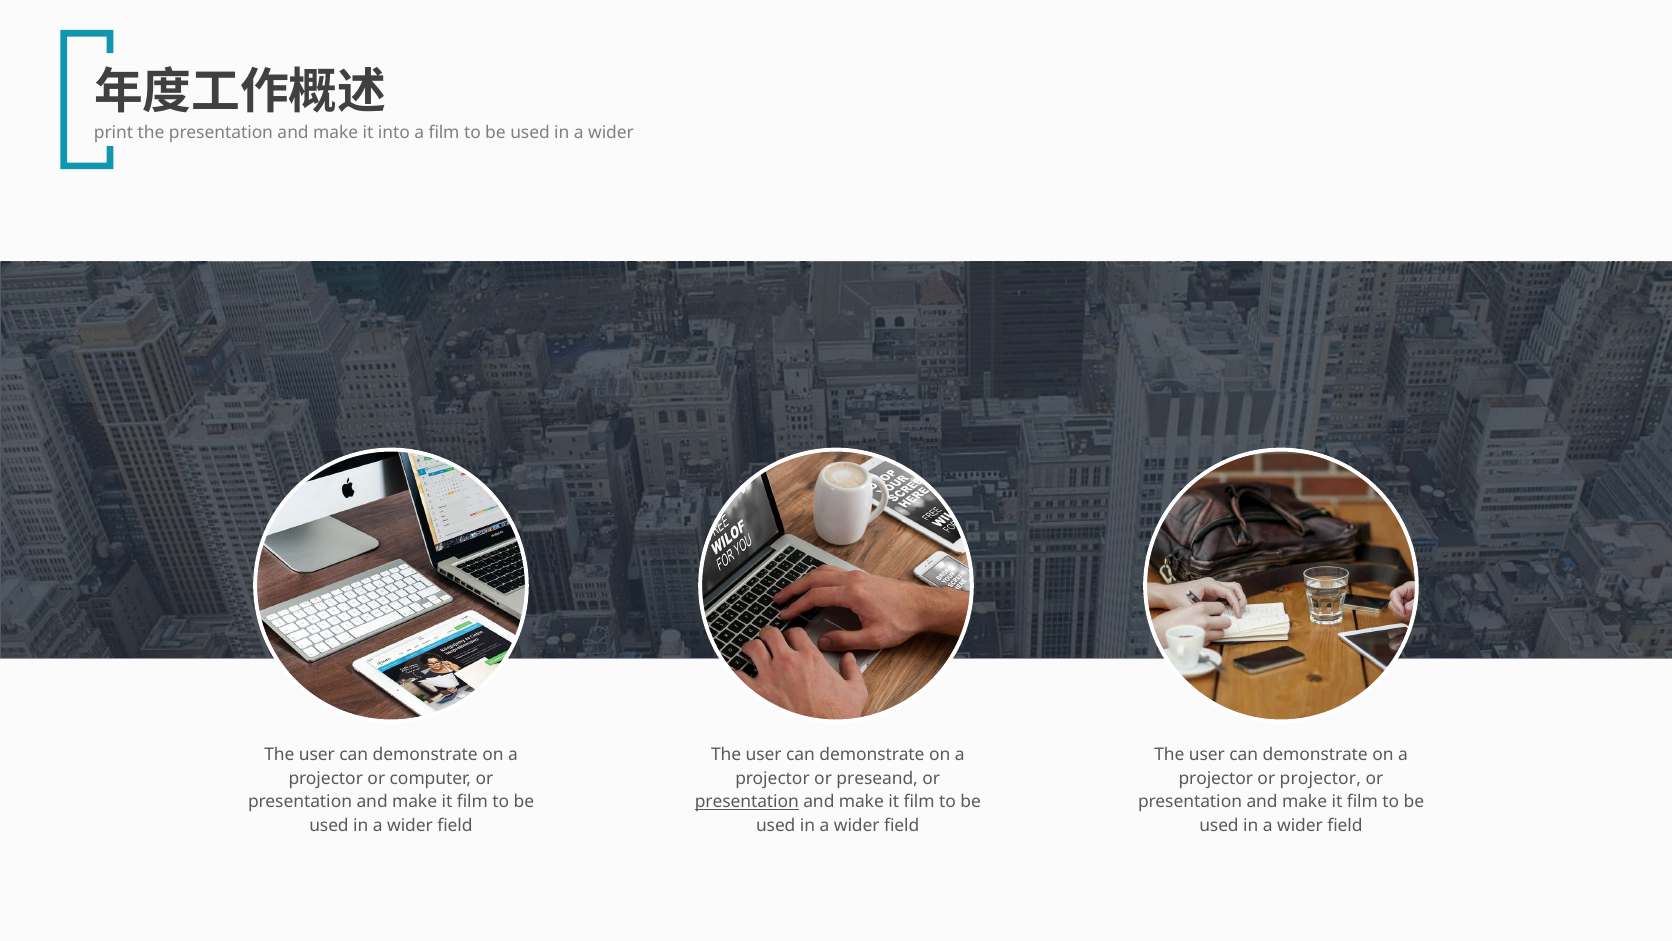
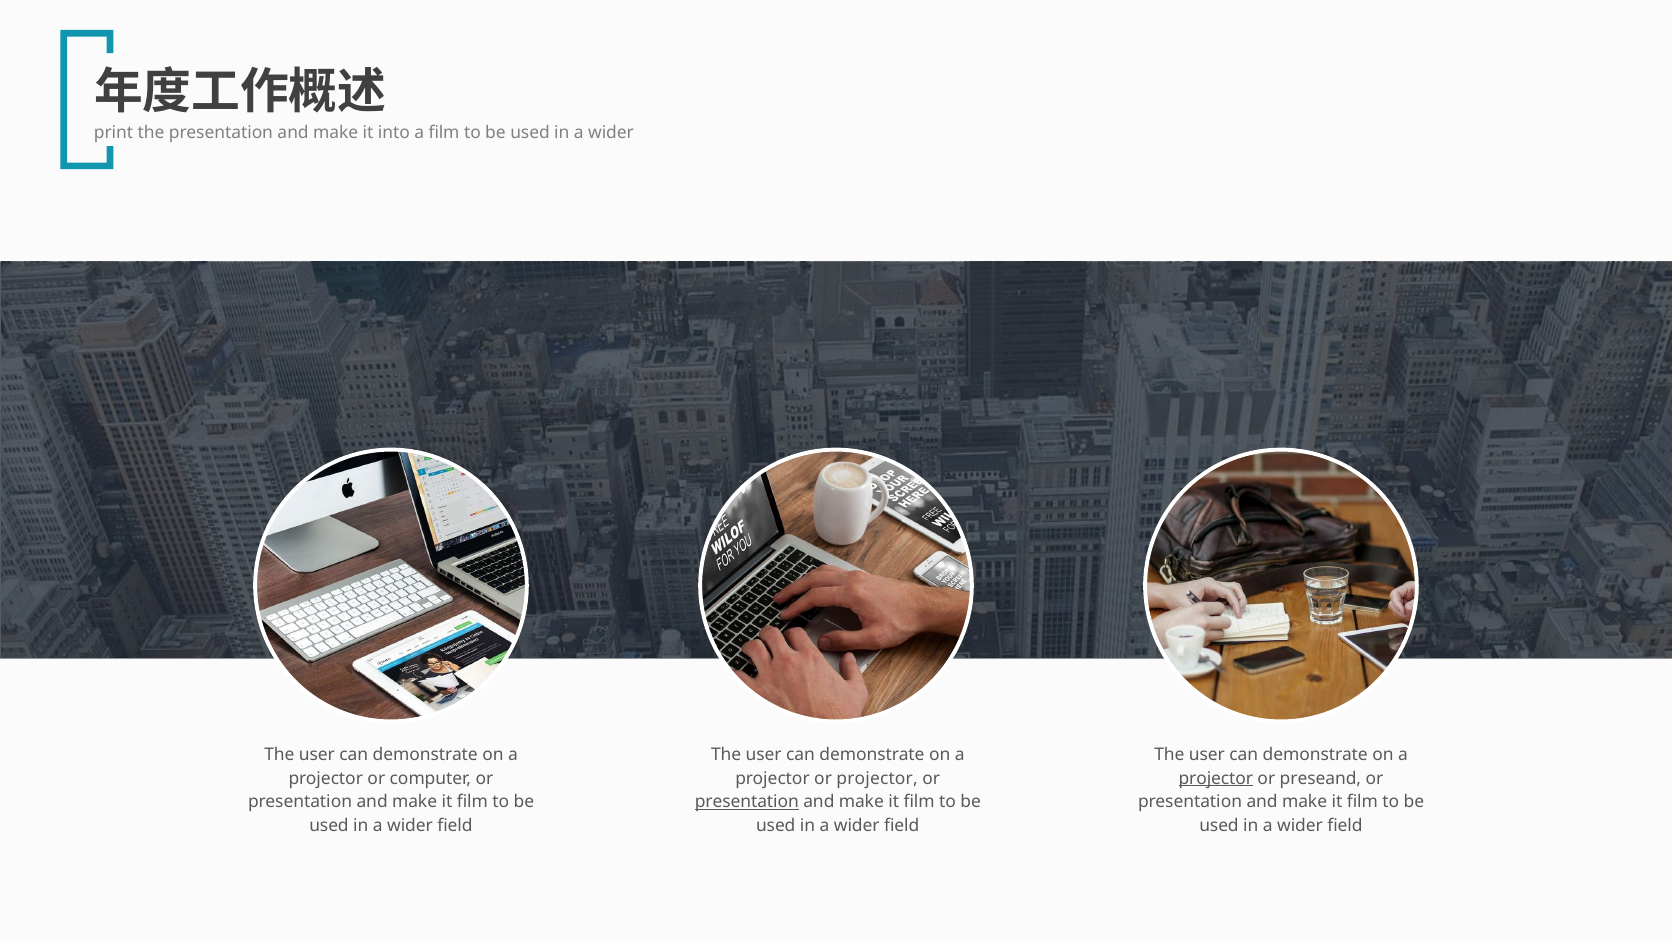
or preseand: preseand -> projector (877, 778)
projector underline: none -> present (1216, 778)
or projector: projector -> preseand (1320, 778)
